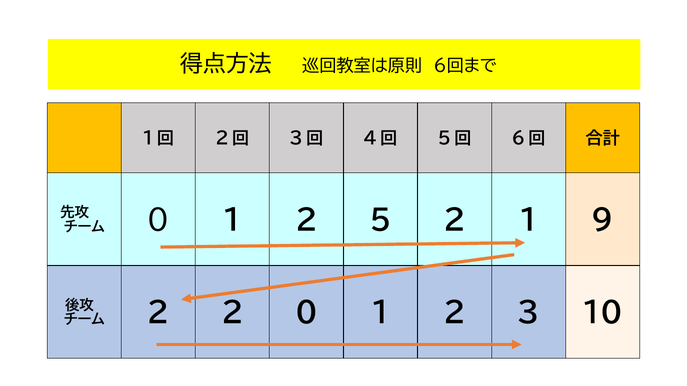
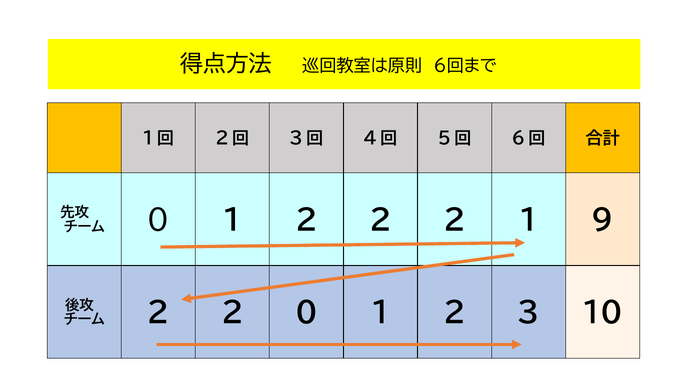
1 2 5: 5 -> 2 (380, 221)
